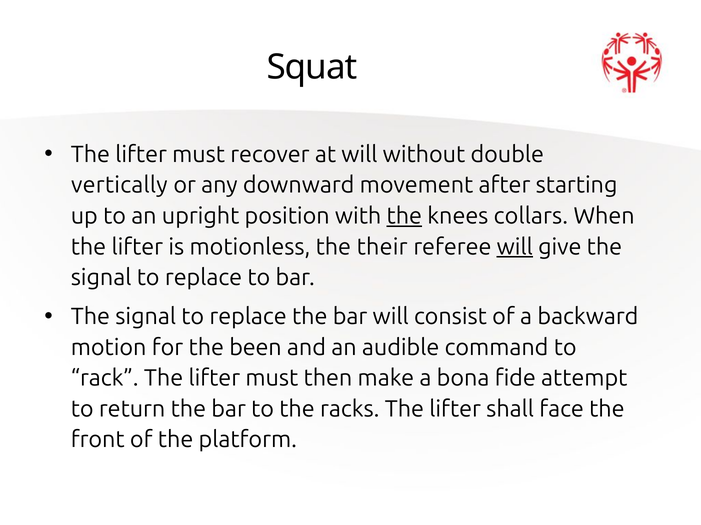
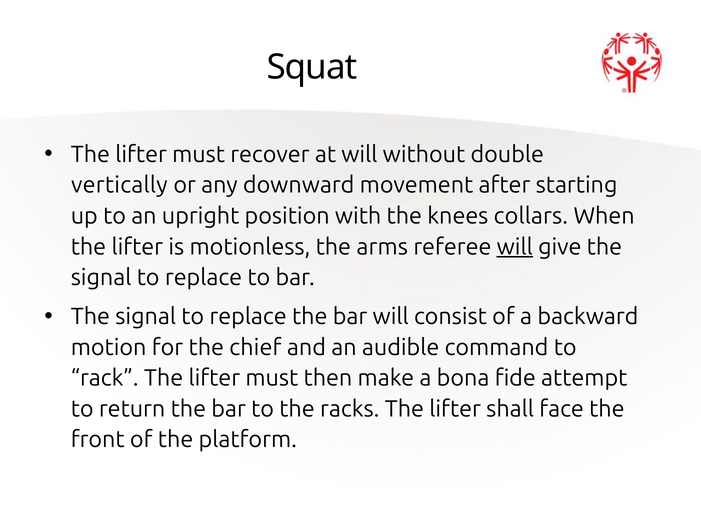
the underline: present -> none (404, 216)
their: their -> arms (382, 247)
been: been -> chief (255, 348)
